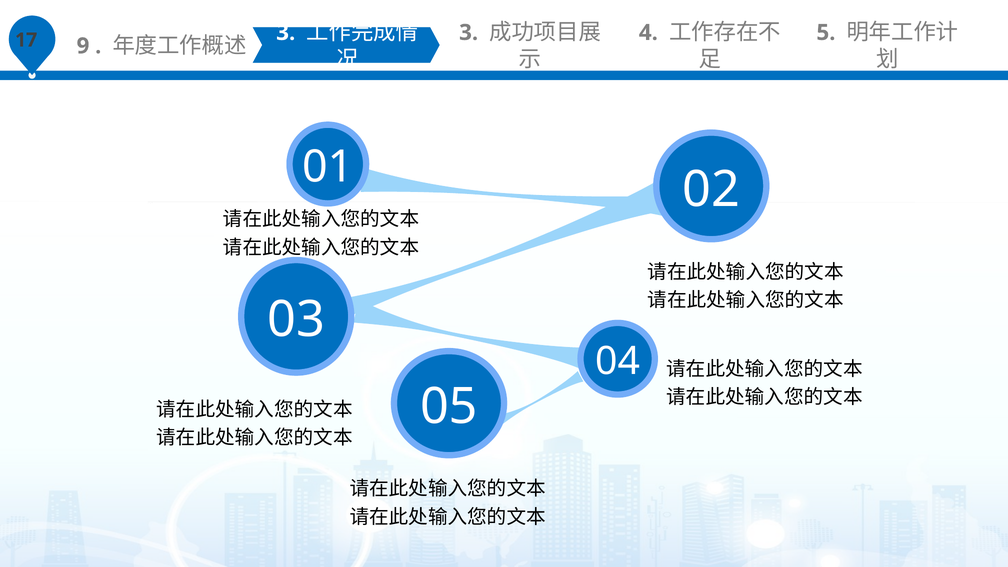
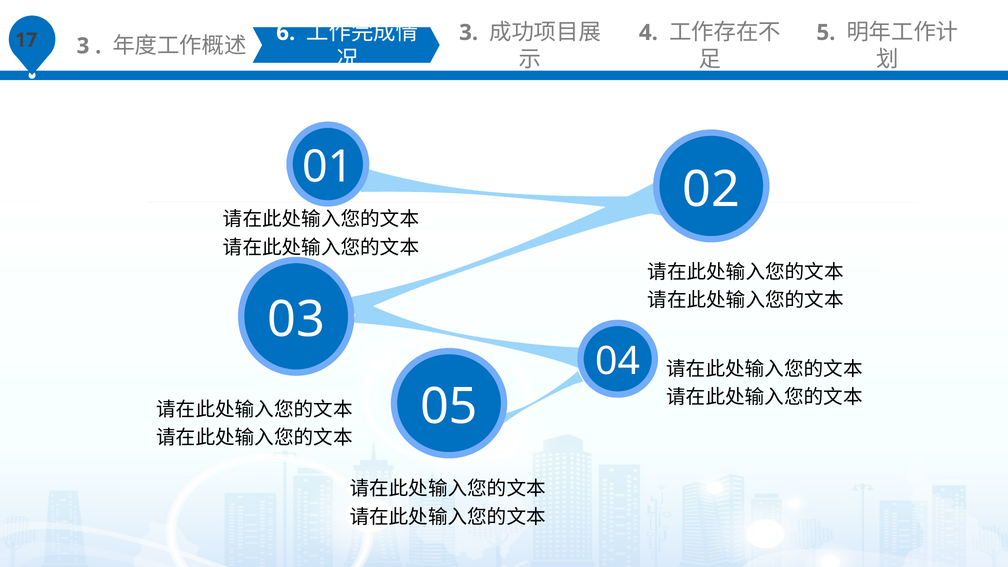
9: 9 -> 3 (83, 46)
3: 3 -> 6 (286, 33)
